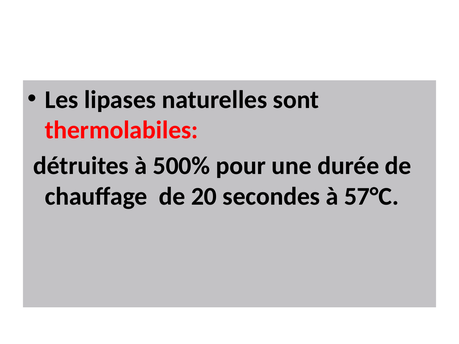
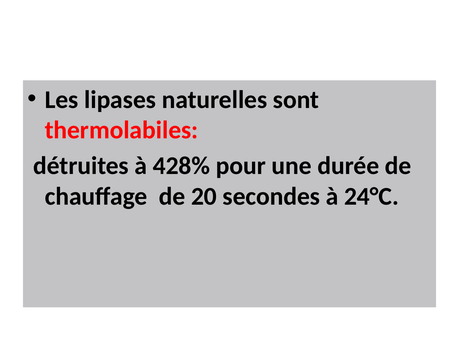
500%: 500% -> 428% (182, 166)
57°C: 57°C -> 24°C (371, 197)
